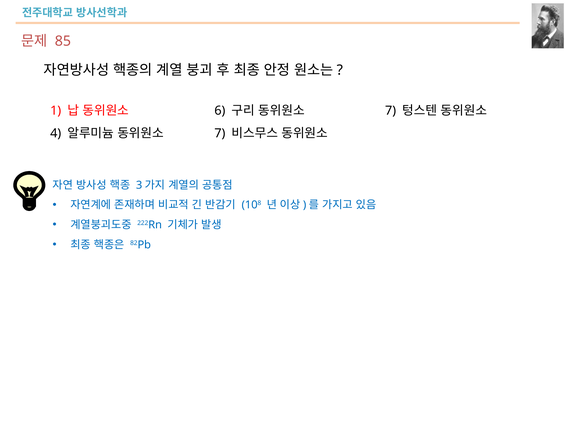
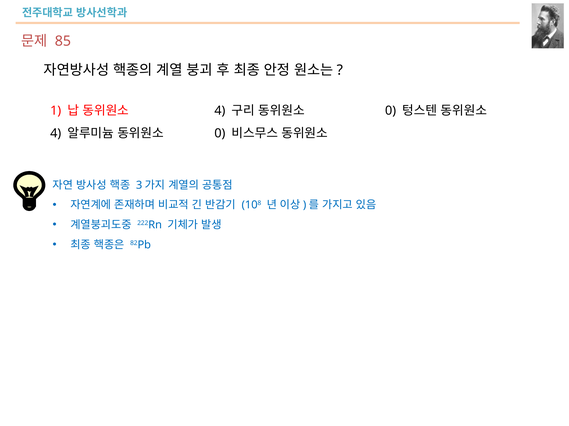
6: 6 -> 4 (220, 111)
7: 7 -> 0 (391, 111)
7: 7 -> 0 (220, 134)
